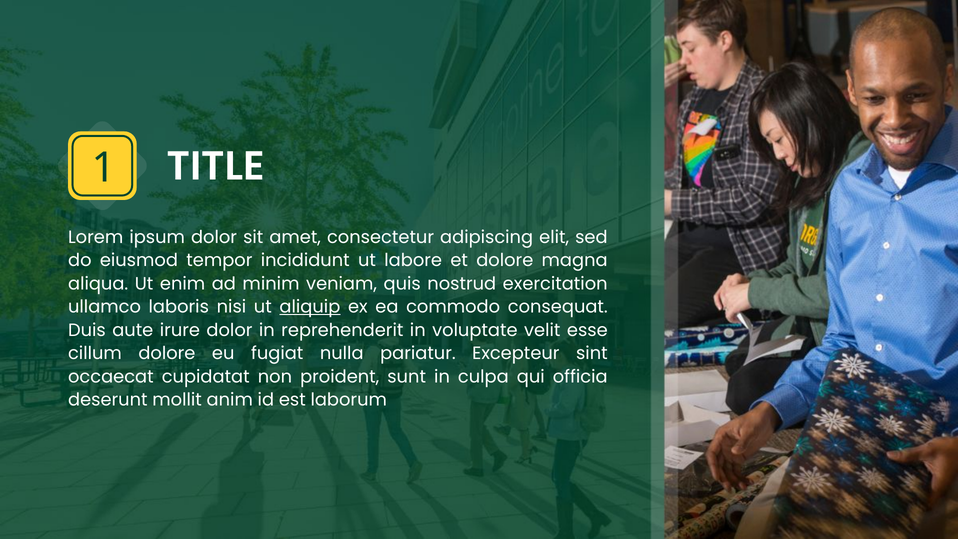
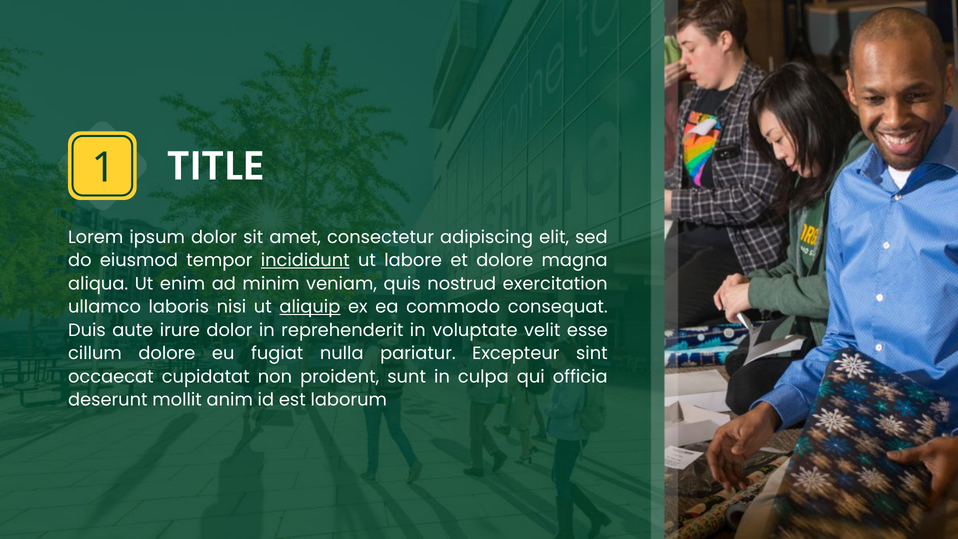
incididunt underline: none -> present (305, 260)
